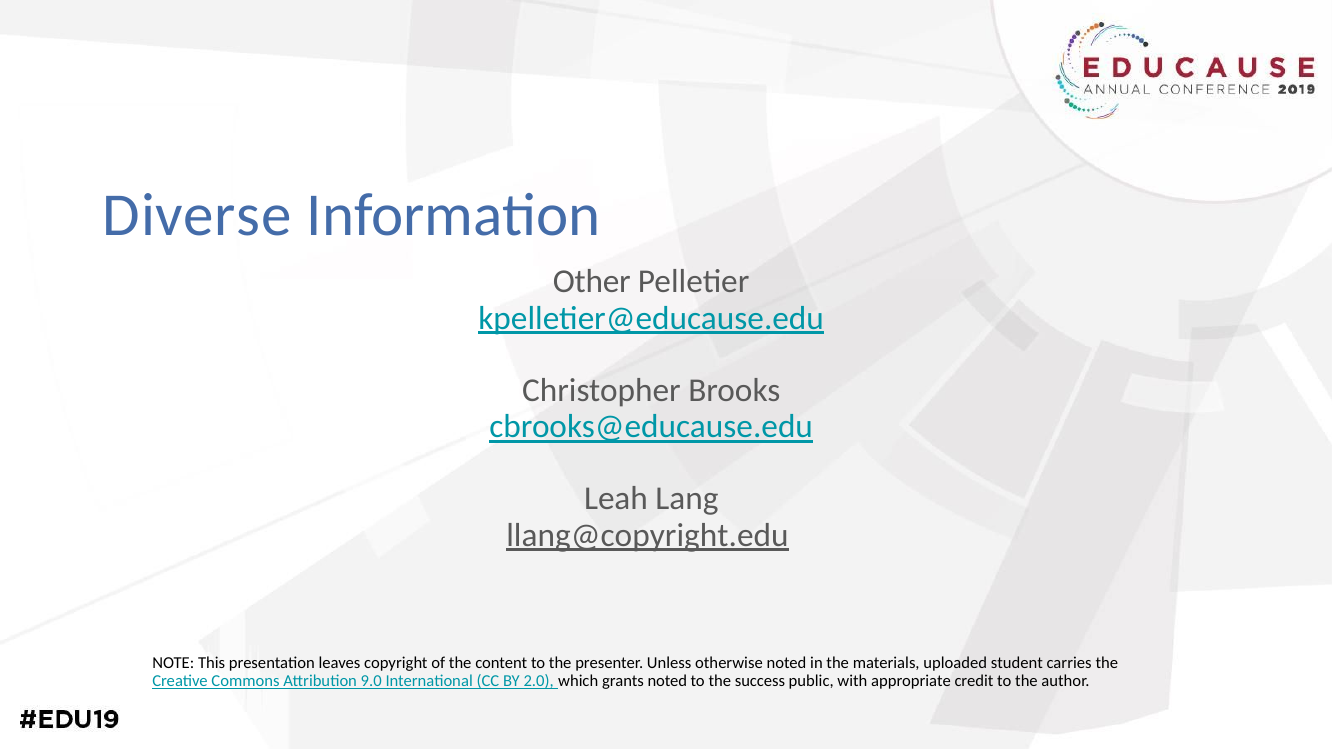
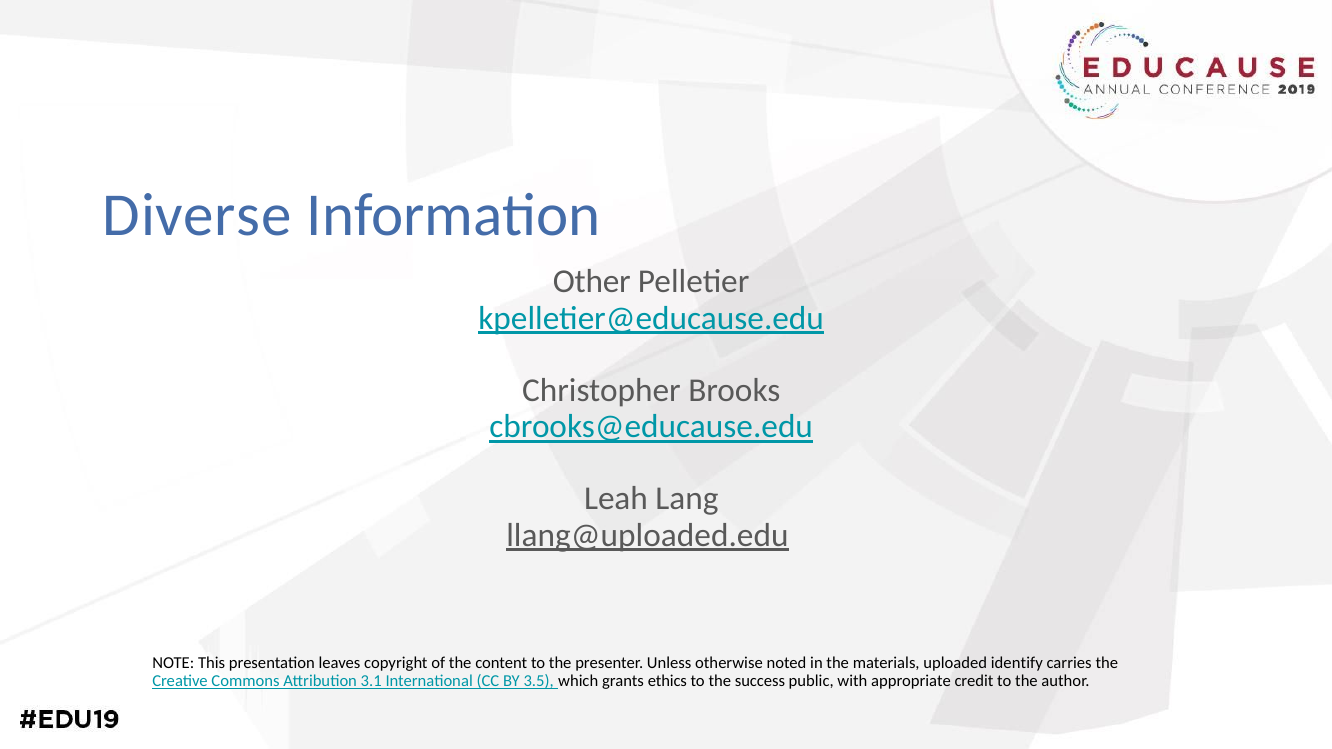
llang@copyright.edu: llang@copyright.edu -> llang@uploaded.edu (647, 535)
student: student -> identify (1017, 663)
9.0: 9.0 -> 3.1 (371, 681)
2.0: 2.0 -> 3.5 (539, 681)
grants noted: noted -> ethics (667, 681)
